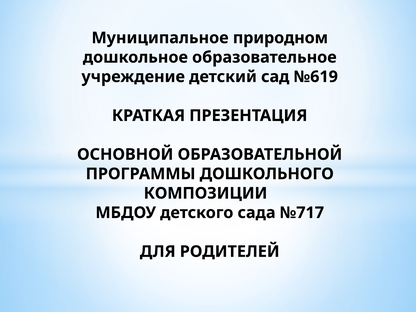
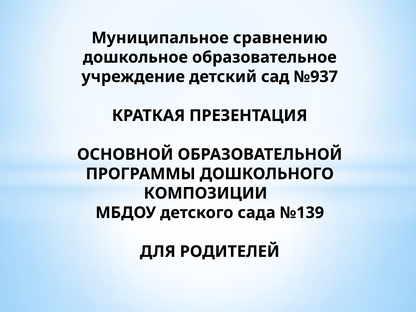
природном: природном -> сравнению (280, 38)
№619: №619 -> №937 (316, 77)
№717: №717 -> №139 (302, 213)
